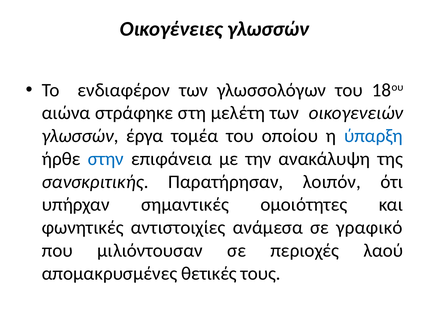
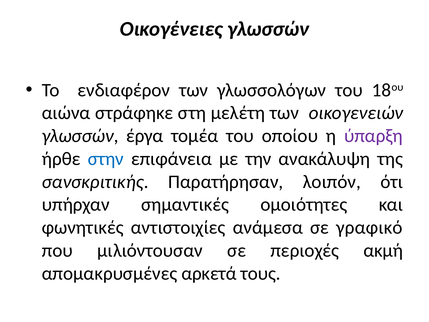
ύπαρξη colour: blue -> purple (374, 136)
λαού: λαού -> ακμή (383, 250)
θετικές: θετικές -> αρκετά (209, 273)
